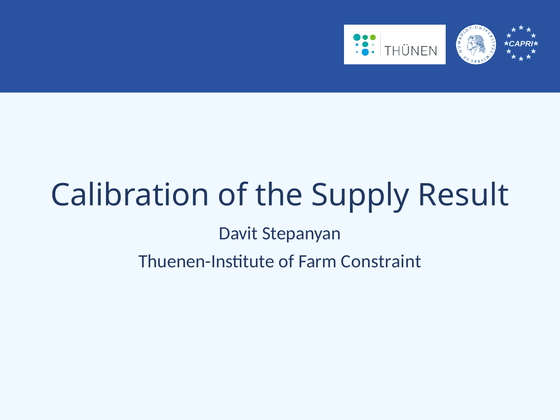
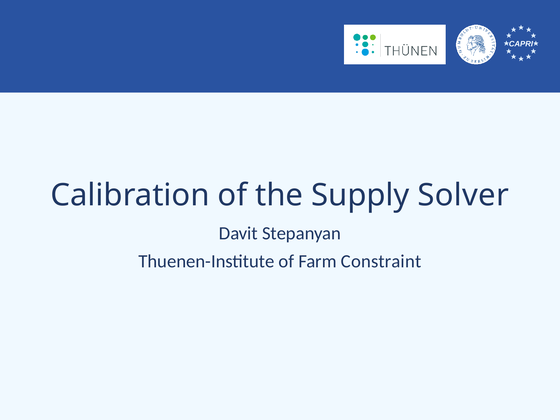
Result: Result -> Solver (463, 195)
